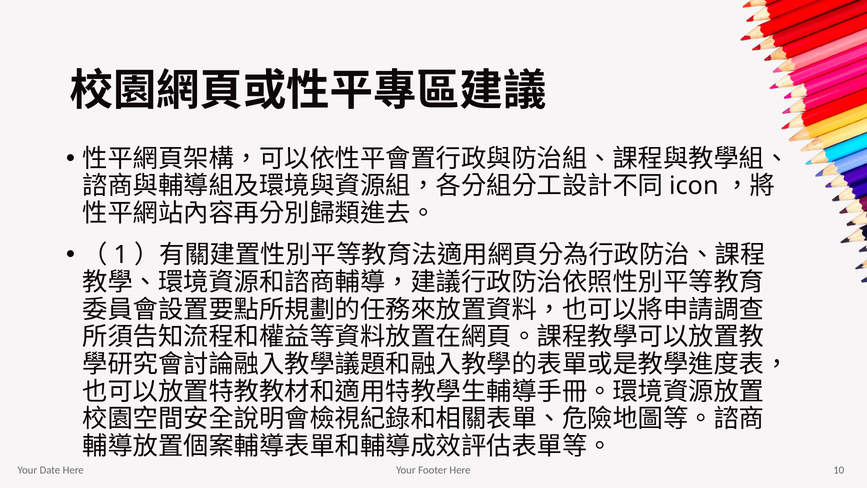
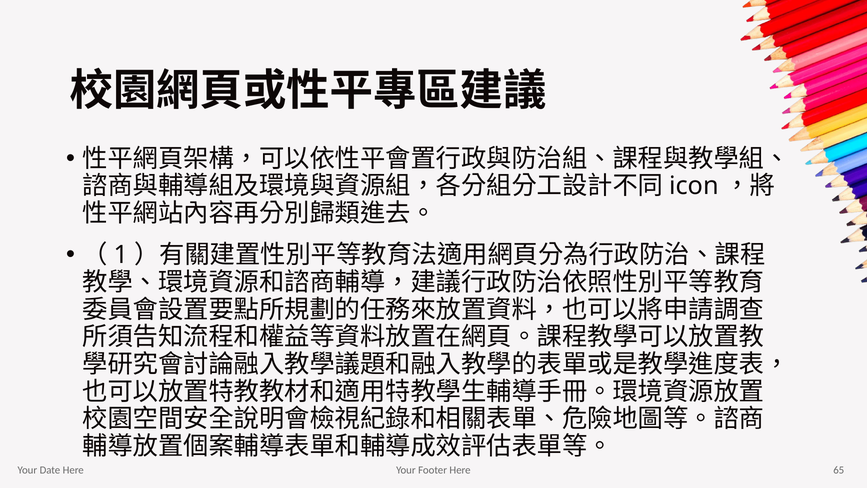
10: 10 -> 65 (839, 470)
